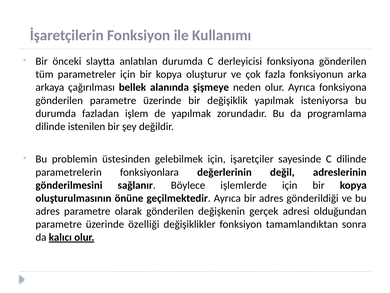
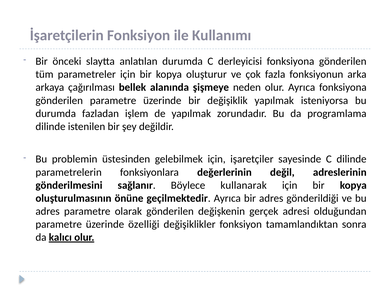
işlemlerde: işlemlerde -> kullanarak (244, 185)
